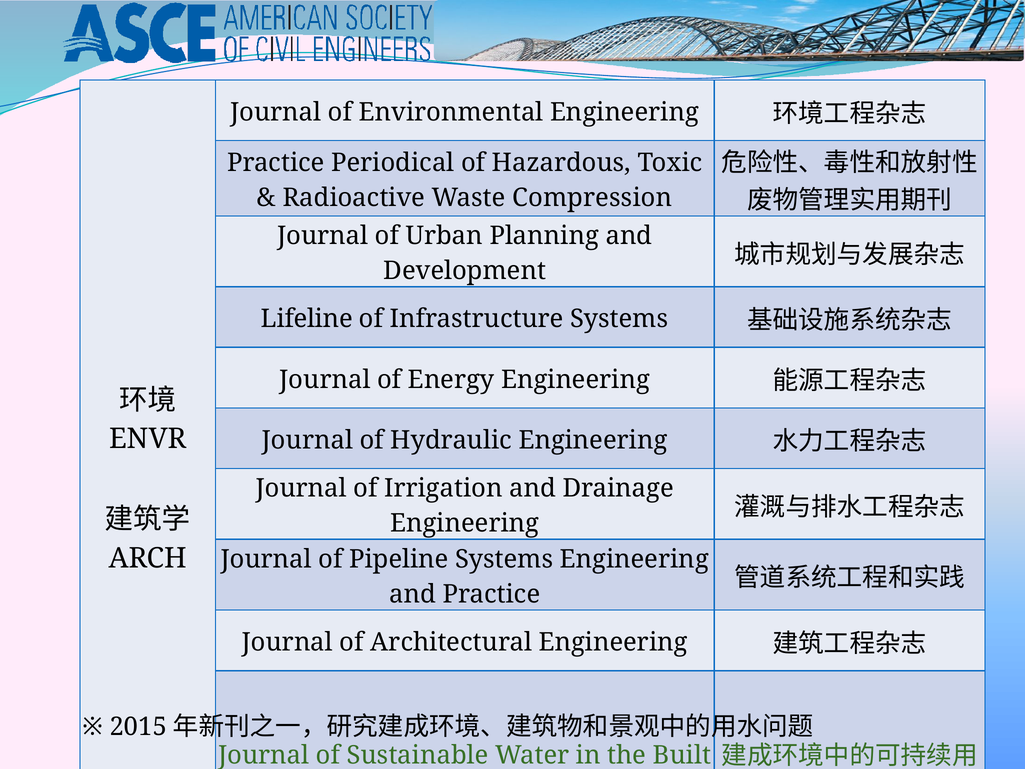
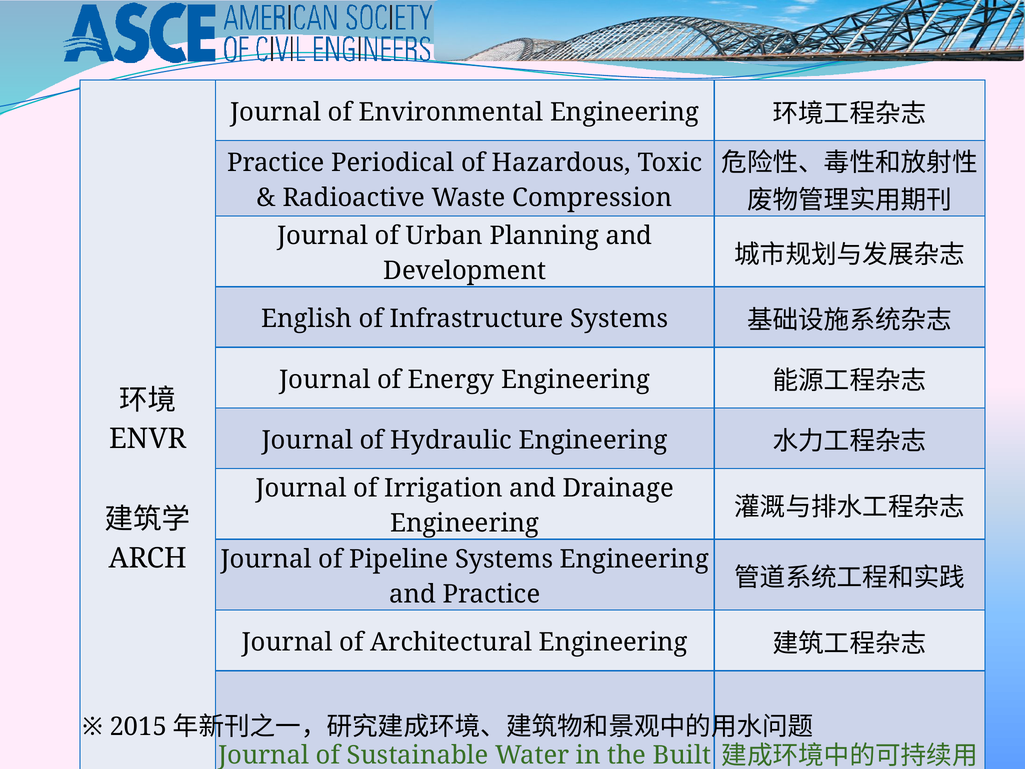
Lifeline: Lifeline -> English (307, 319)
